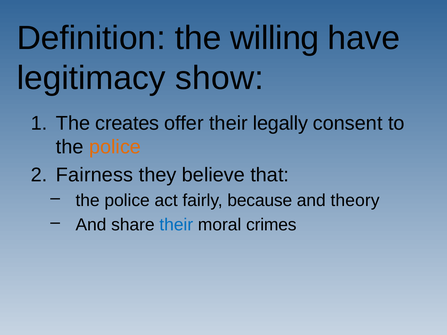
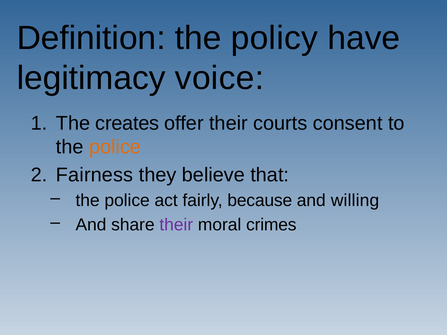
willing: willing -> policy (274, 38)
show: show -> voice (220, 78)
legally: legally -> courts (280, 123)
theory: theory -> willing (355, 201)
their colour: blue -> purple (176, 225)
